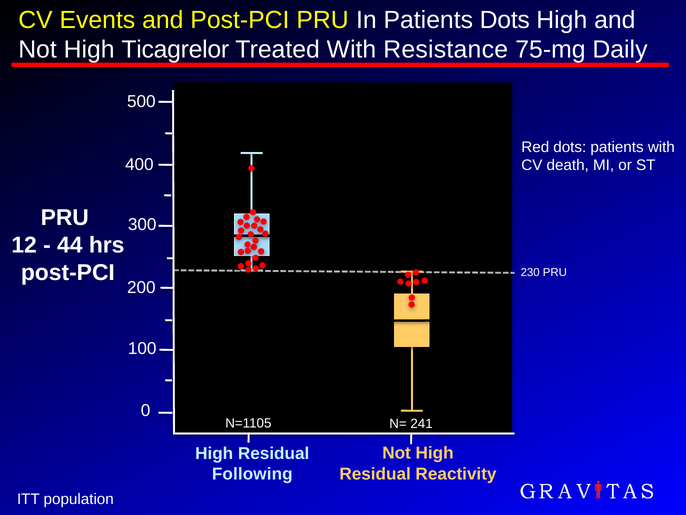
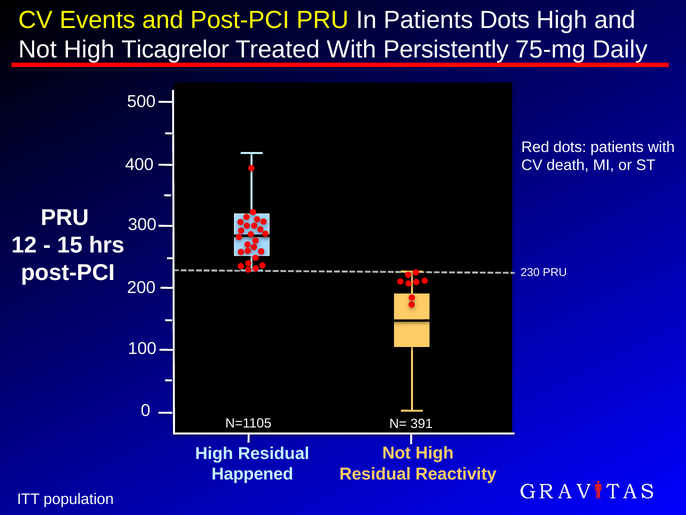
Resistance: Resistance -> Persistently (446, 50)
44: 44 -> 15 (70, 245)
241: 241 -> 391 (422, 424)
Following: Following -> Happened (252, 474)
